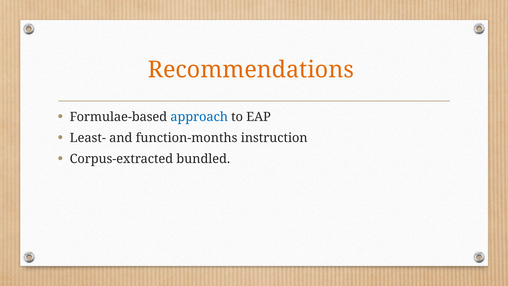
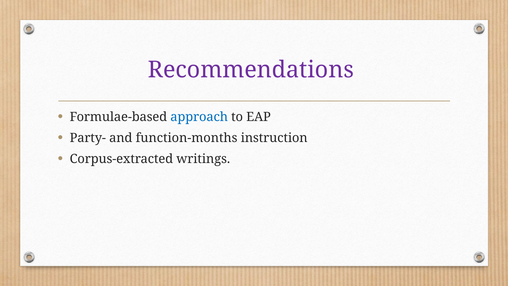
Recommendations colour: orange -> purple (251, 70)
Least-: Least- -> Party- (88, 138)
bundled: bundled -> writings (203, 159)
